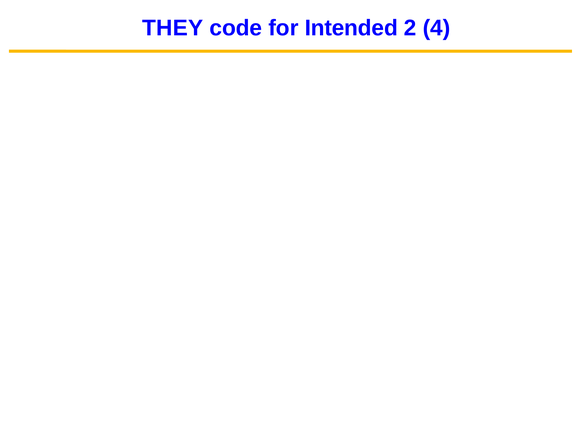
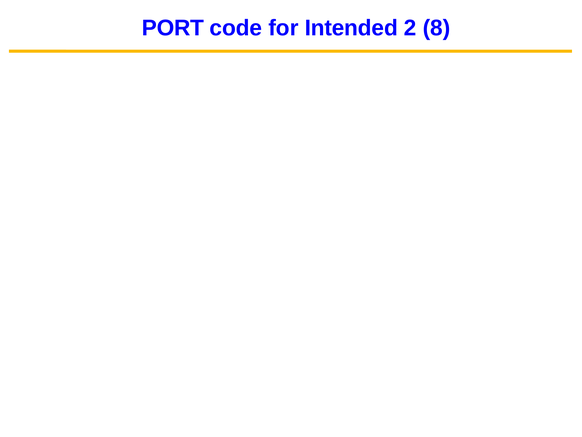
THEY: THEY -> PORT (173, 28)
2 4: 4 -> 8 (437, 28)
